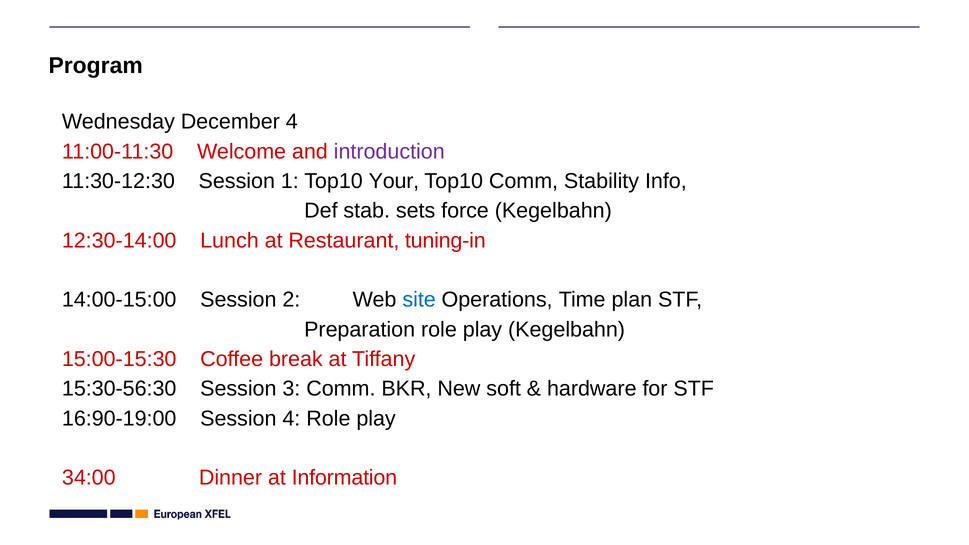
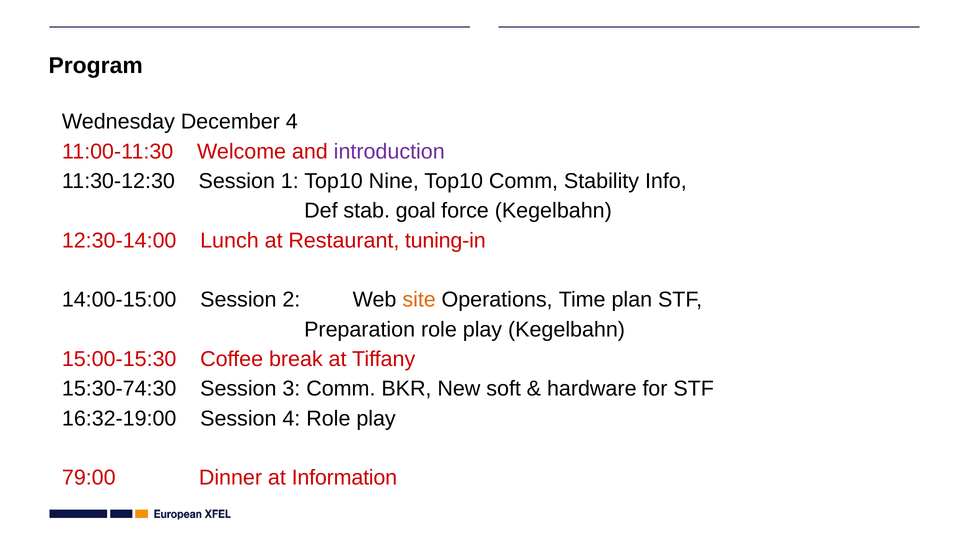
Your: Your -> Nine (394, 181)
sets: sets -> goal (416, 211)
site colour: blue -> orange (419, 300)
15:30-56:30: 15:30-56:30 -> 15:30-74:30 (119, 389)
16:90-19:00: 16:90-19:00 -> 16:32-19:00 (119, 419)
34:00: 34:00 -> 79:00 (89, 478)
